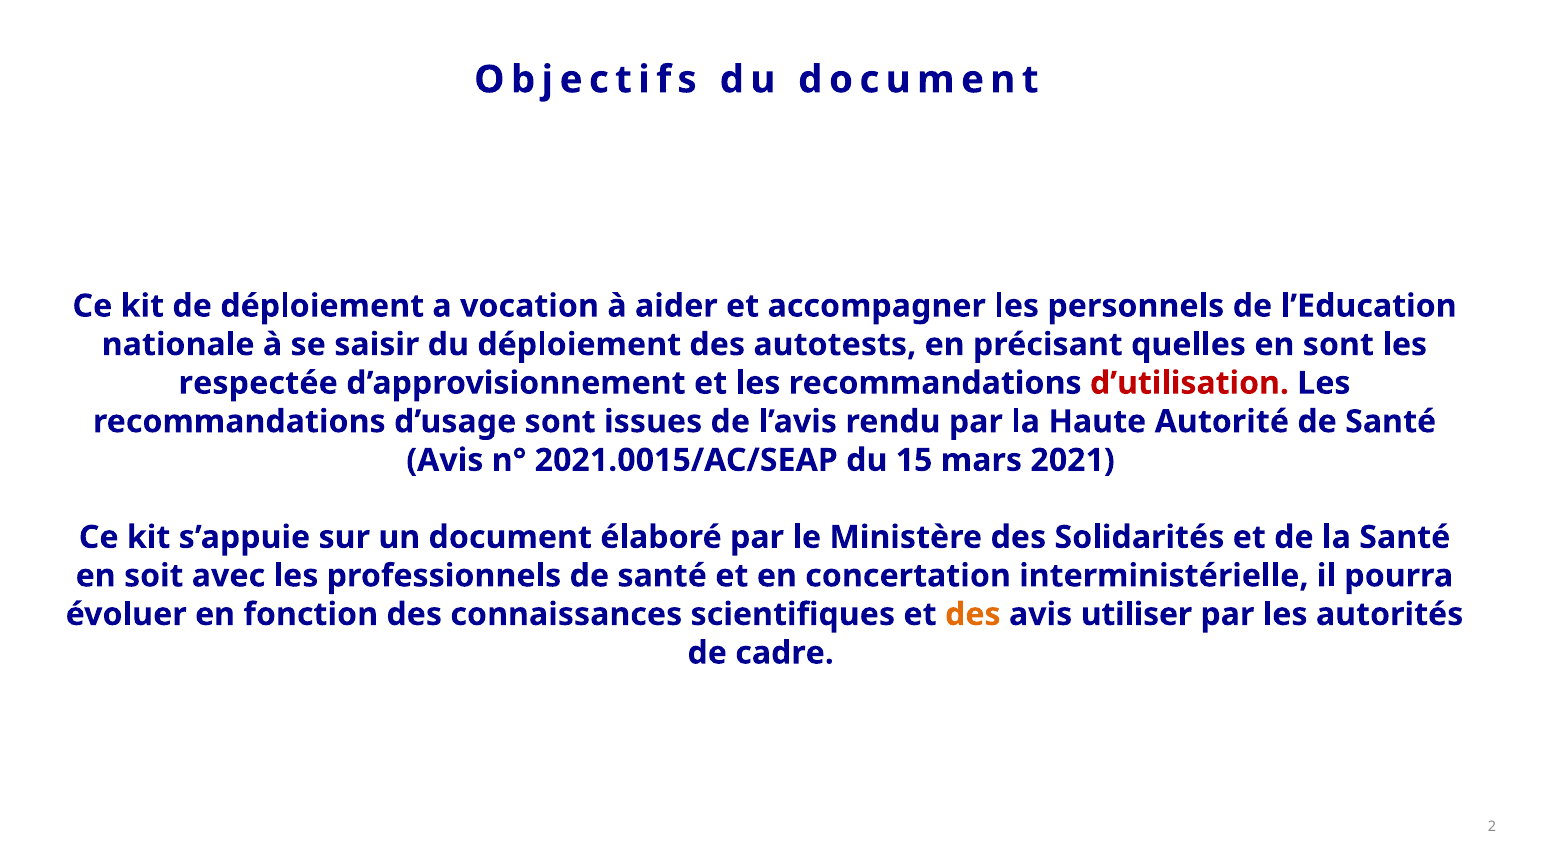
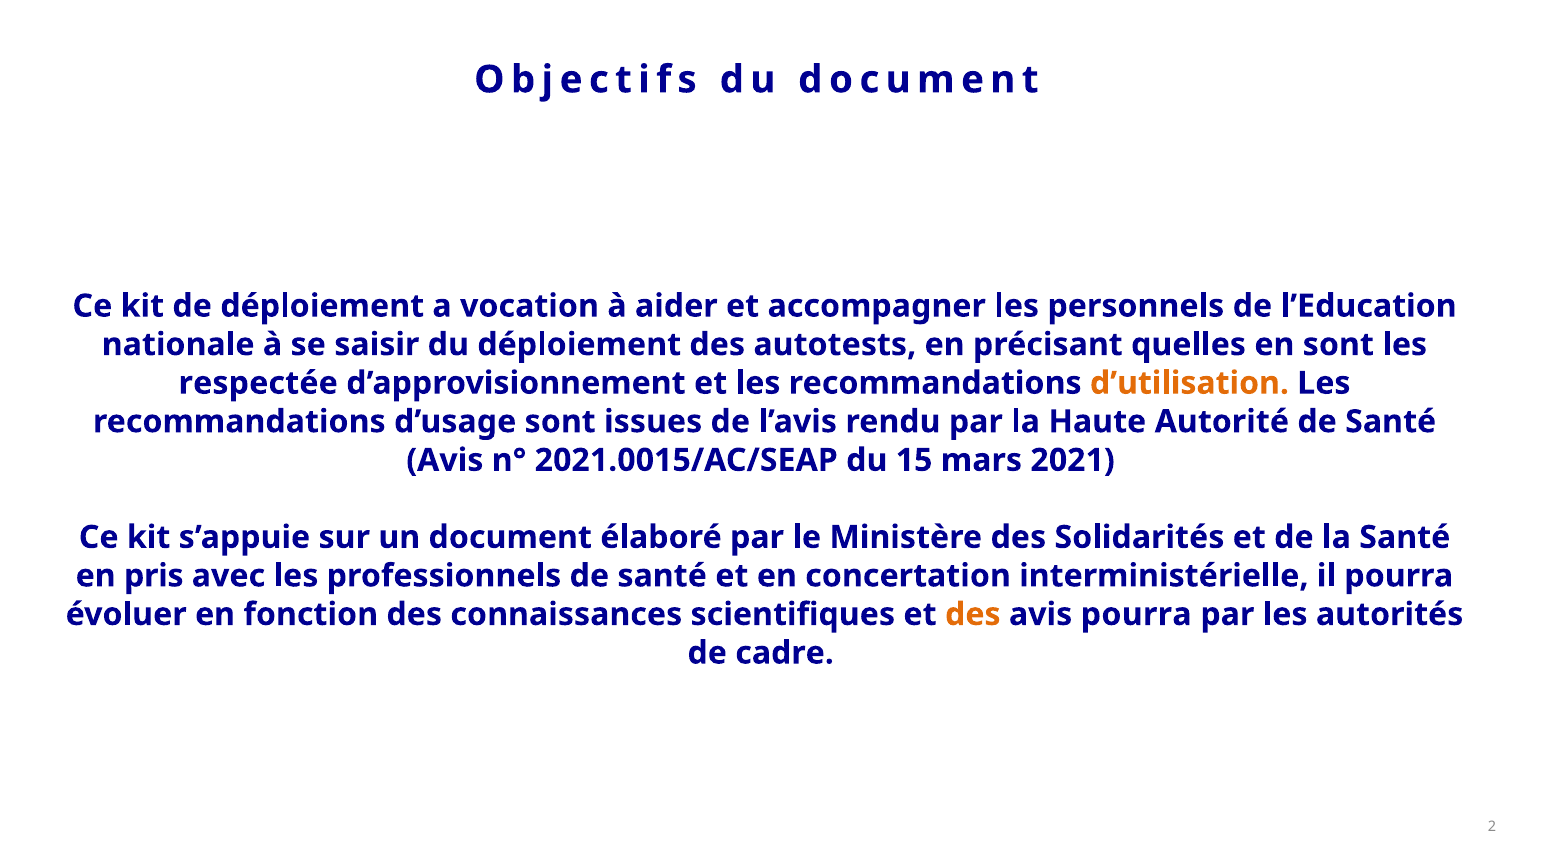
d’utilisation colour: red -> orange (1189, 383)
soit: soit -> pris (154, 576)
avis utiliser: utiliser -> pourra (1136, 614)
